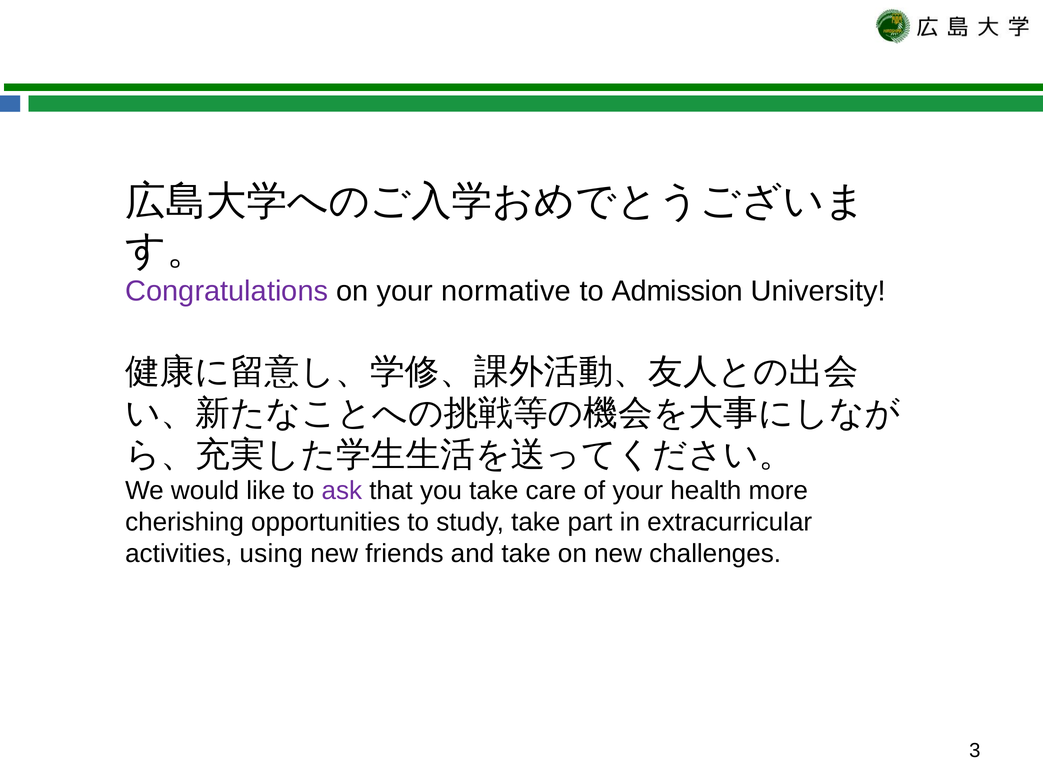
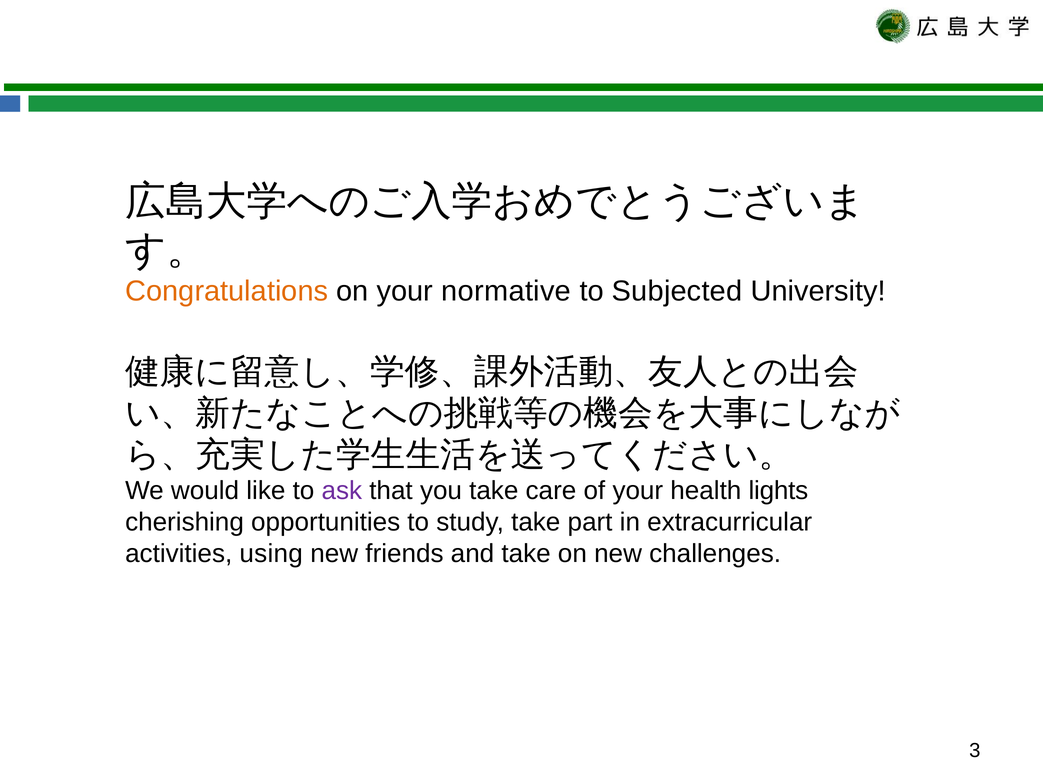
Congratulations colour: purple -> orange (227, 291)
Admission: Admission -> Subjected (677, 291)
more: more -> lights (778, 491)
